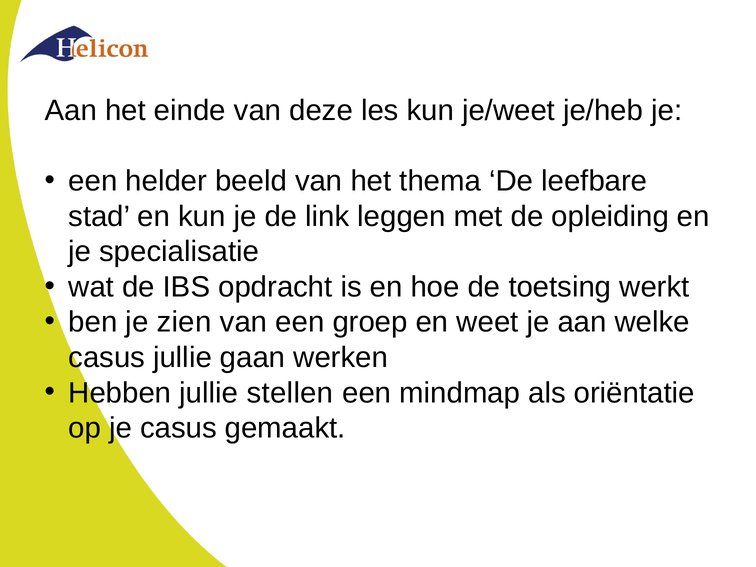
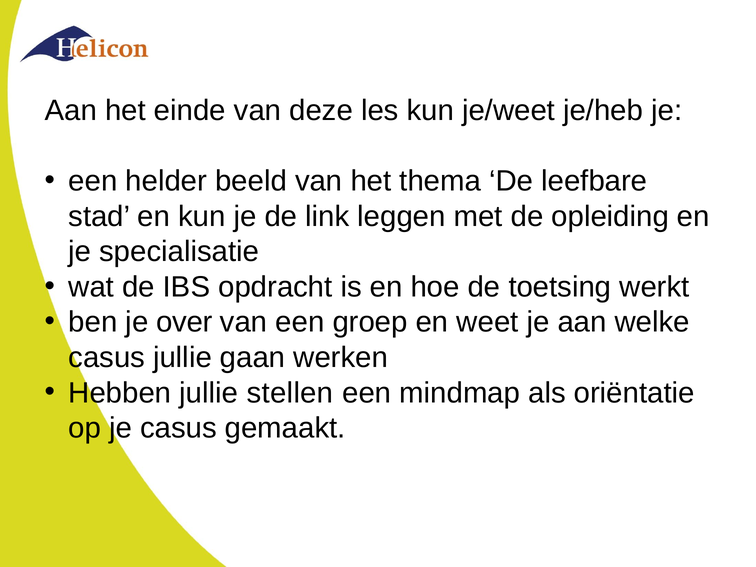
zien: zien -> over (184, 322)
